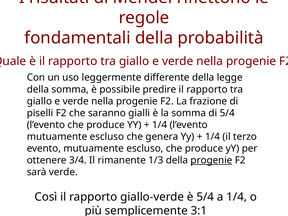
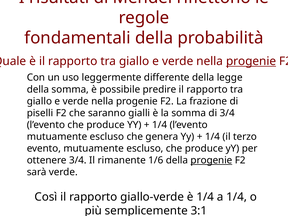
progenie underline: none -> present (251, 61)
di 5/4: 5/4 -> 3/4 (227, 113)
1/3: 1/3 -> 1/6 (156, 160)
è 5/4: 5/4 -> 1/4 (205, 197)
